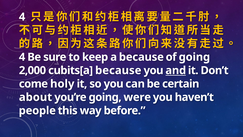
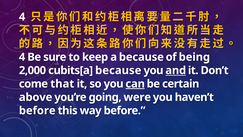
of going: going -> being (194, 57)
holy: holy -> that (62, 84)
can underline: none -> present (135, 84)
about: about -> above (36, 97)
people: people -> before (37, 110)
